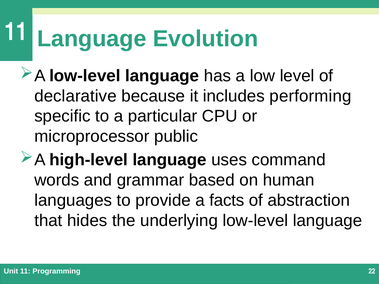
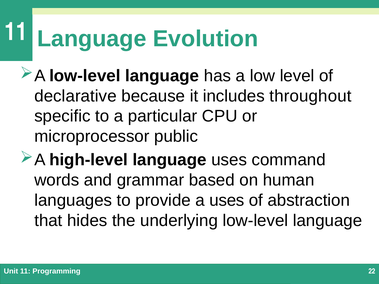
performing: performing -> throughout (310, 96)
a facts: facts -> uses (227, 201)
